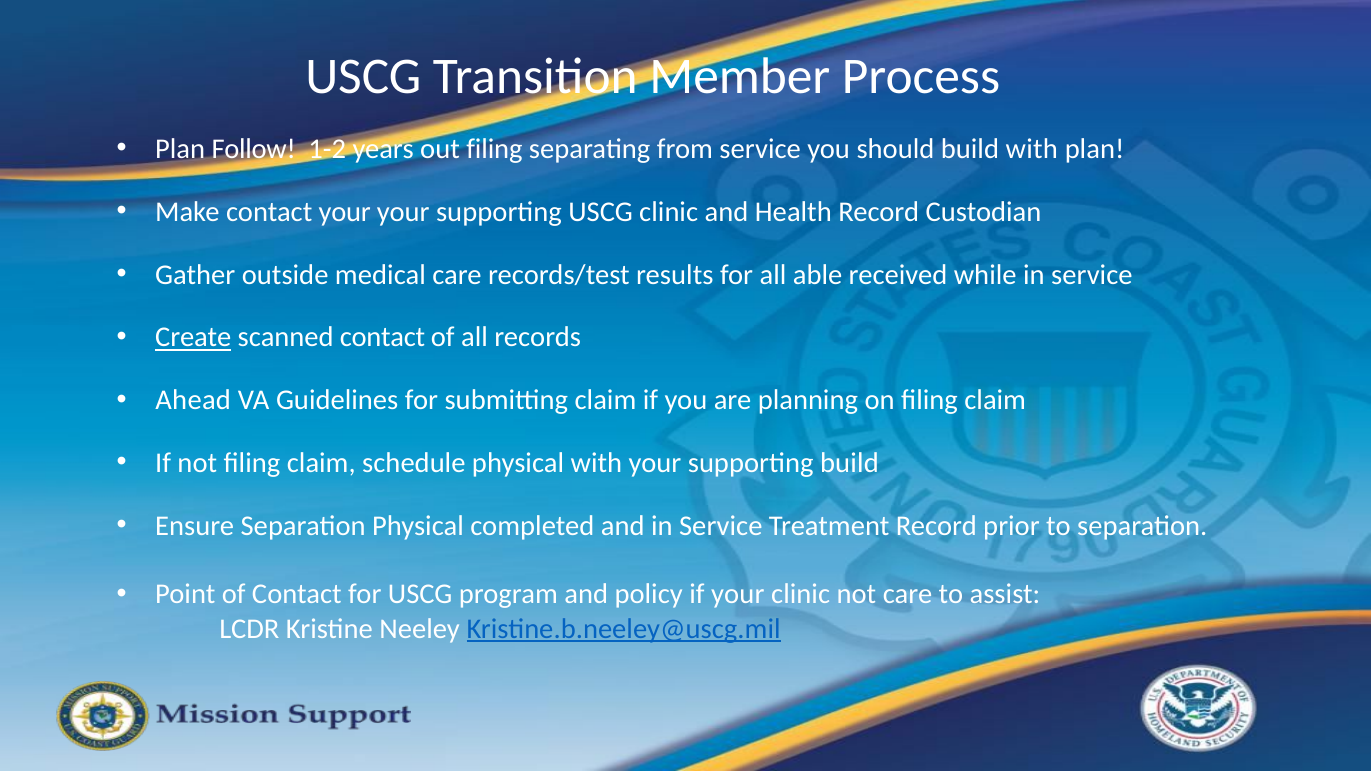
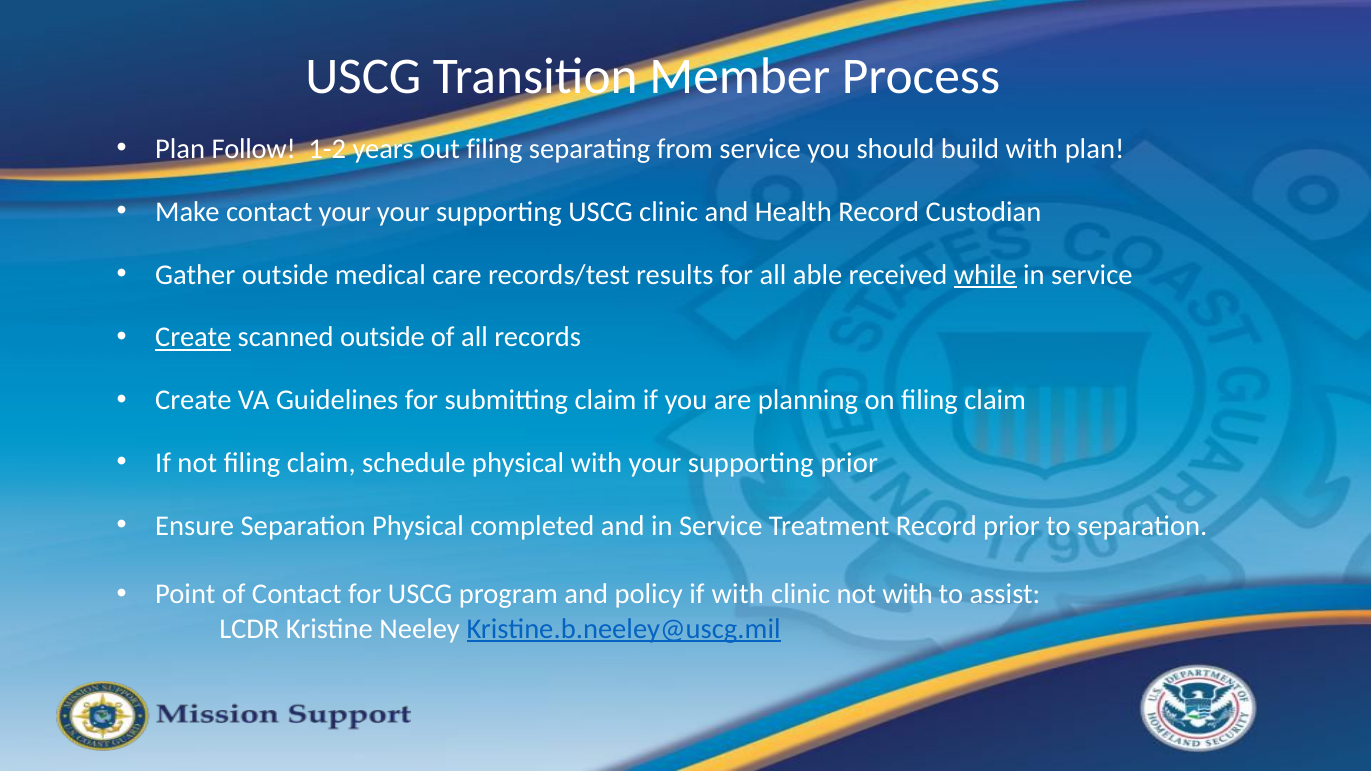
while underline: none -> present (985, 275)
scanned contact: contact -> outside (382, 338)
Ahead: Ahead -> Create (193, 400)
supporting build: build -> prior (849, 463)
if your: your -> with (738, 595)
not care: care -> with (908, 595)
